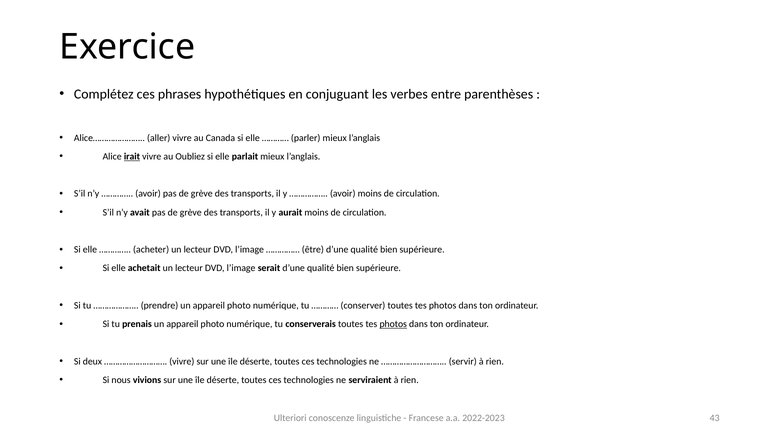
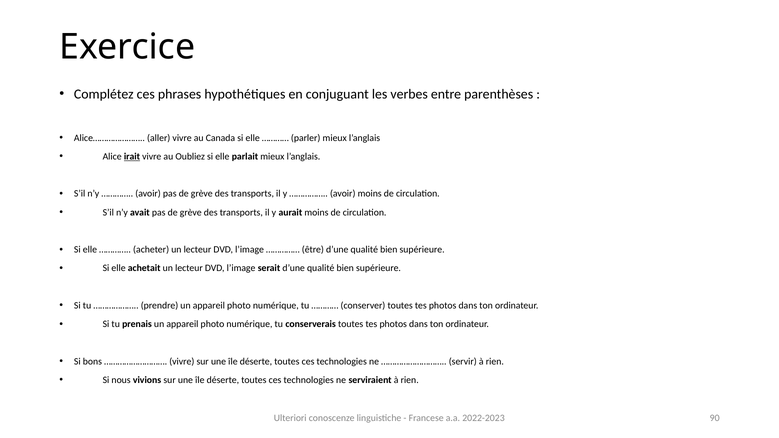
photos underline: present -> none (393, 324)
deux: deux -> bons (92, 362)
43: 43 -> 90 (715, 418)
